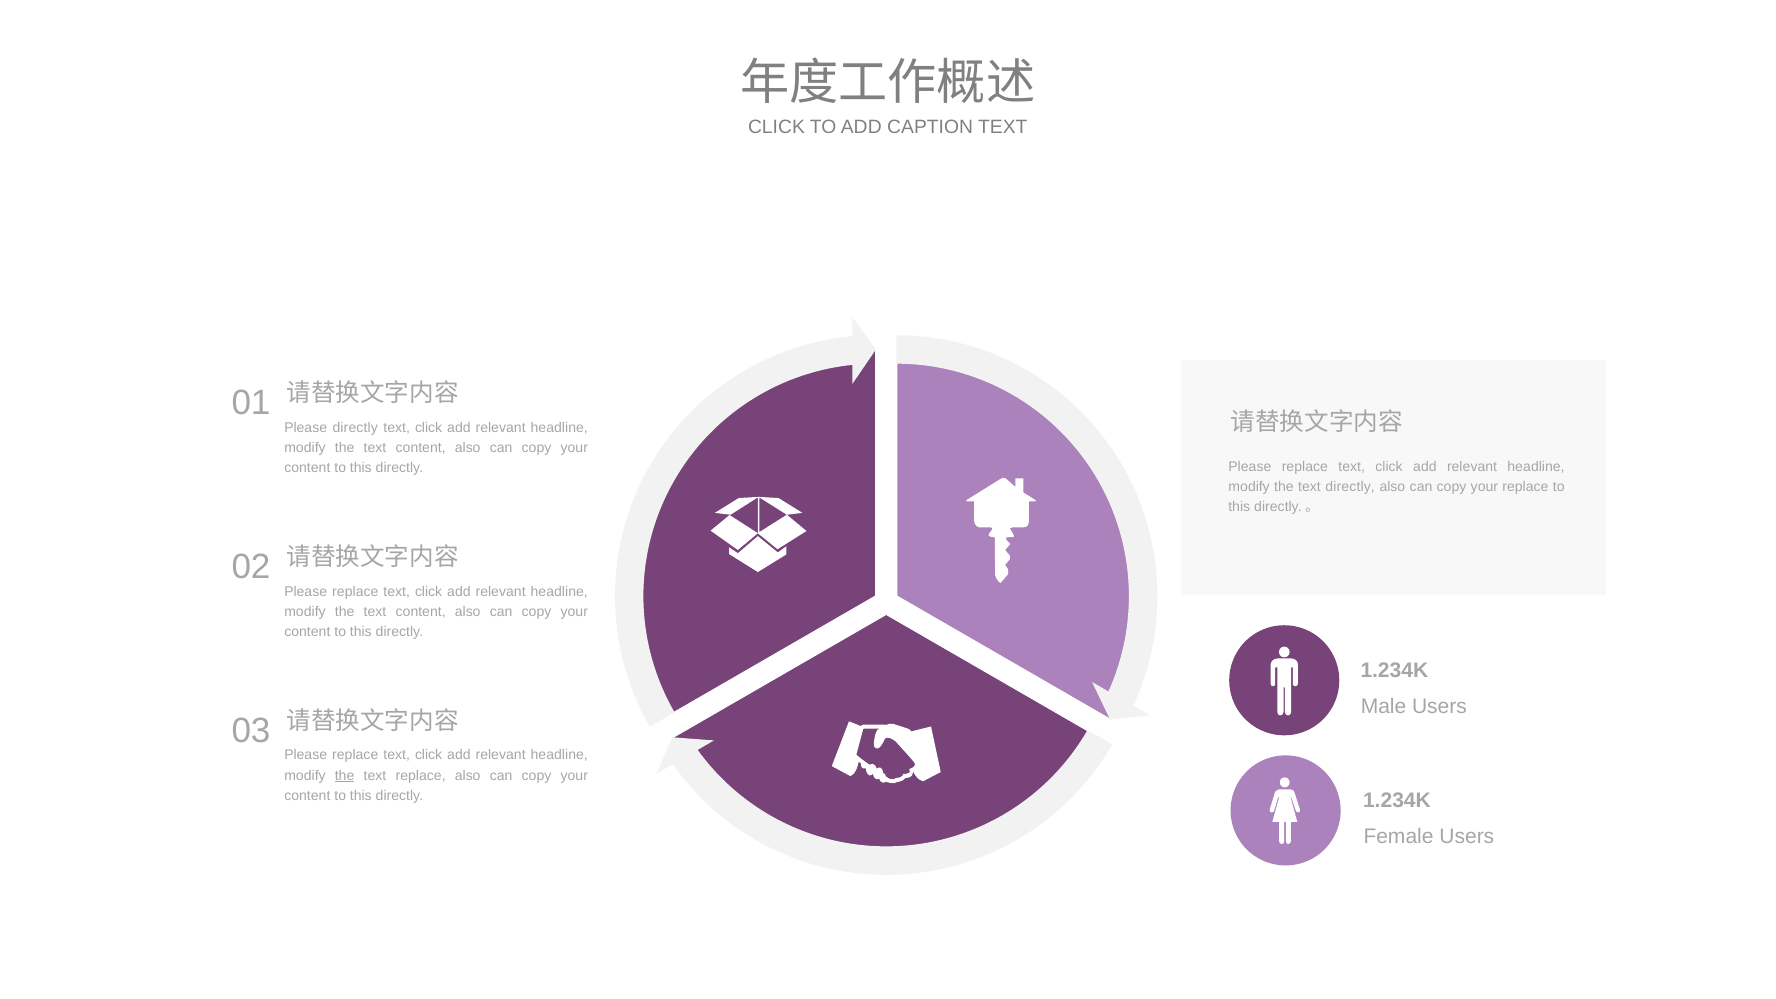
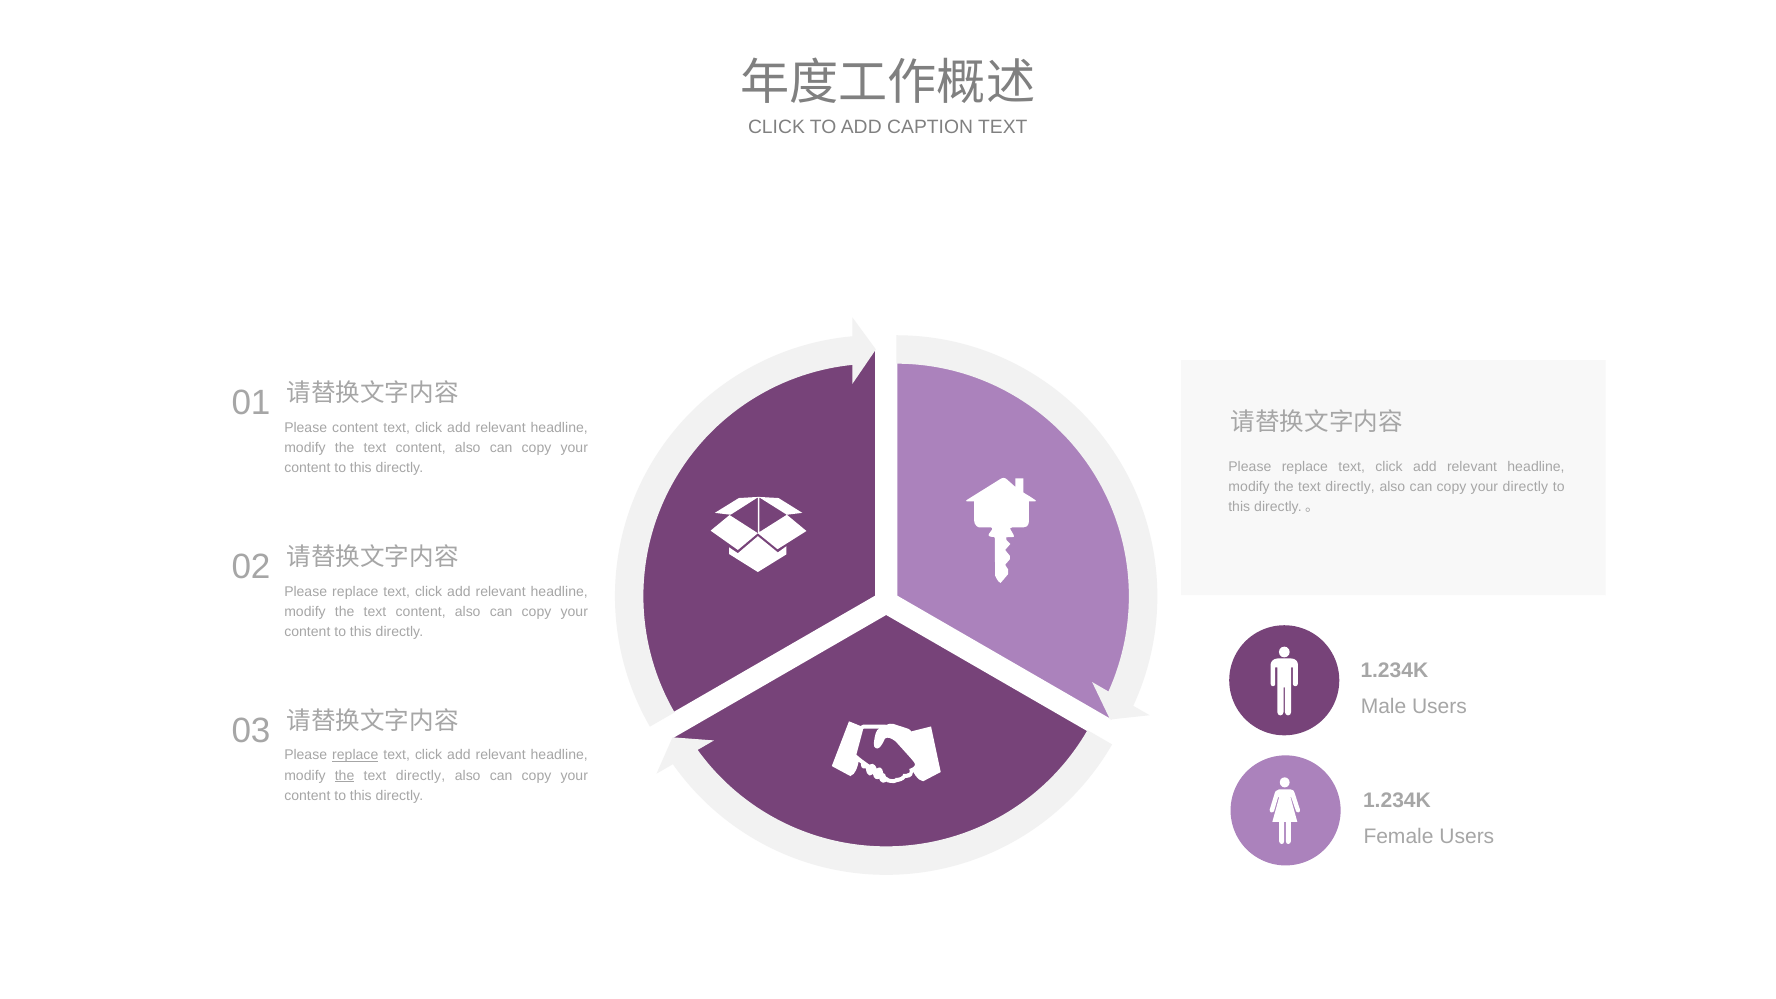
Please directly: directly -> content (355, 428)
your replace: replace -> directly (1525, 487)
replace underline: none -> present (355, 755)
replace: replace -> directly (421, 775)
